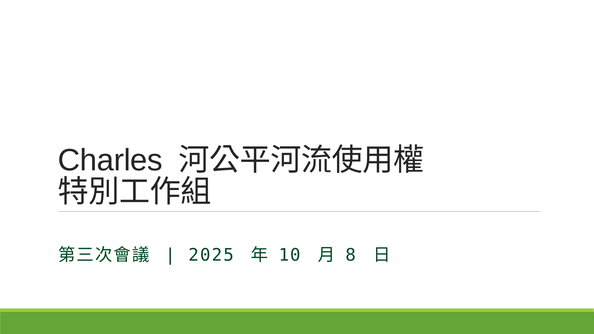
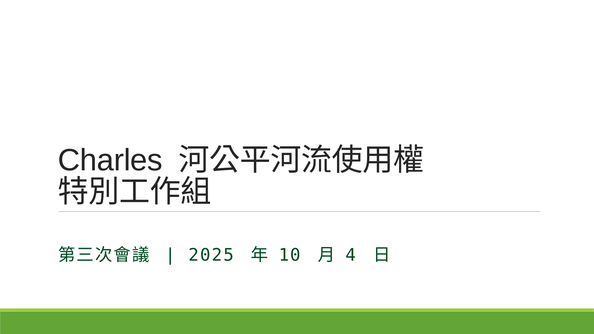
8: 8 -> 4 (351, 255)
